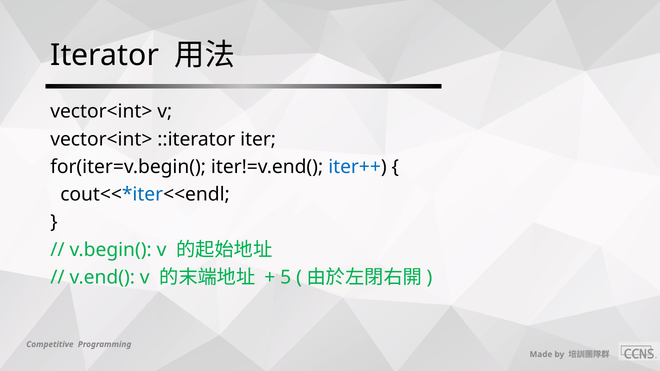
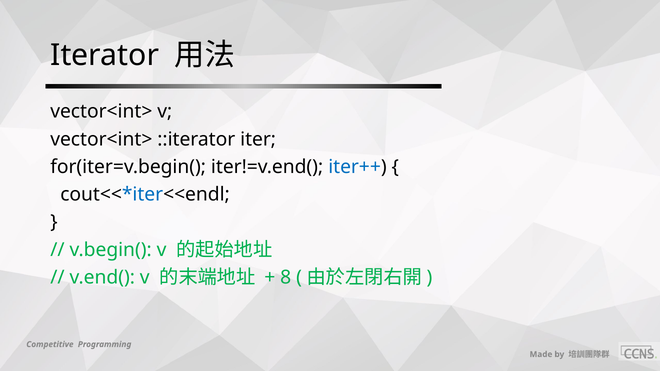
5: 5 -> 8 (286, 278)
